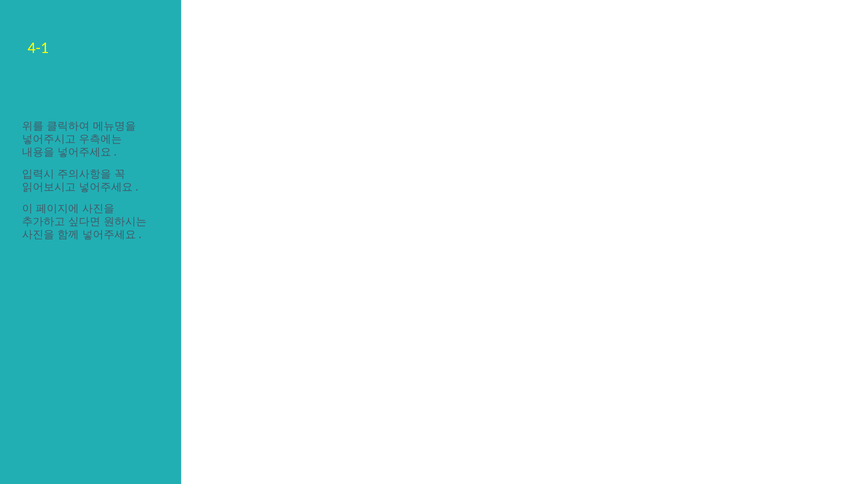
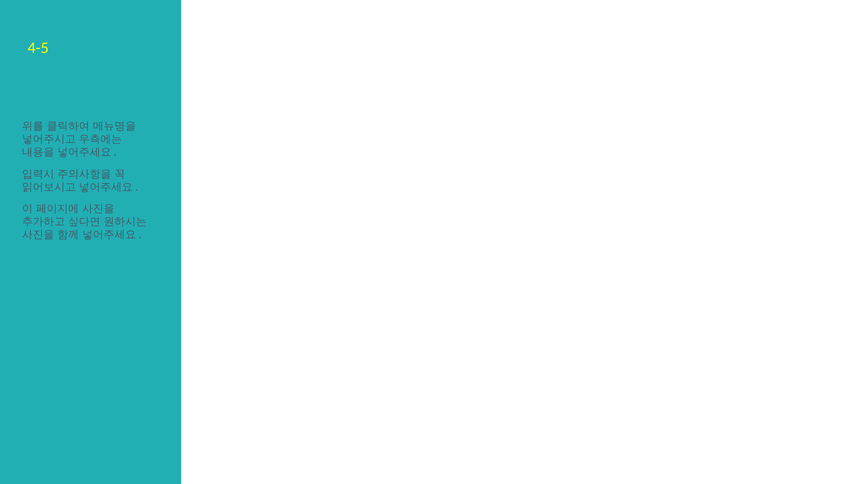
4-1: 4-1 -> 4-5 (38, 48)
